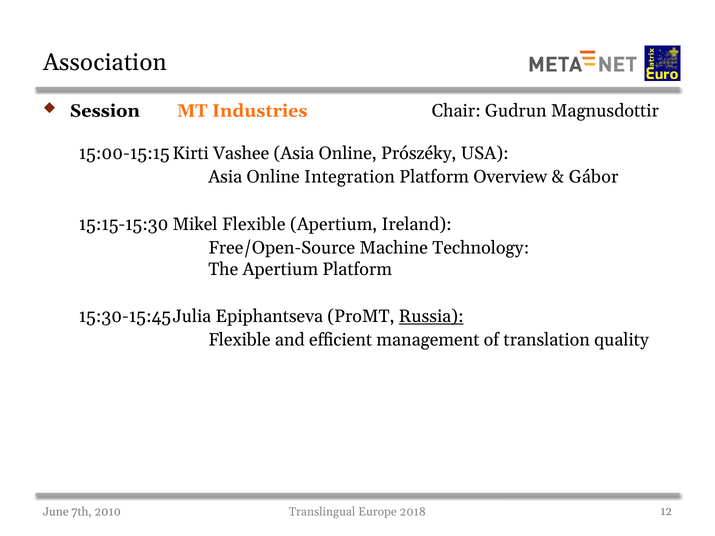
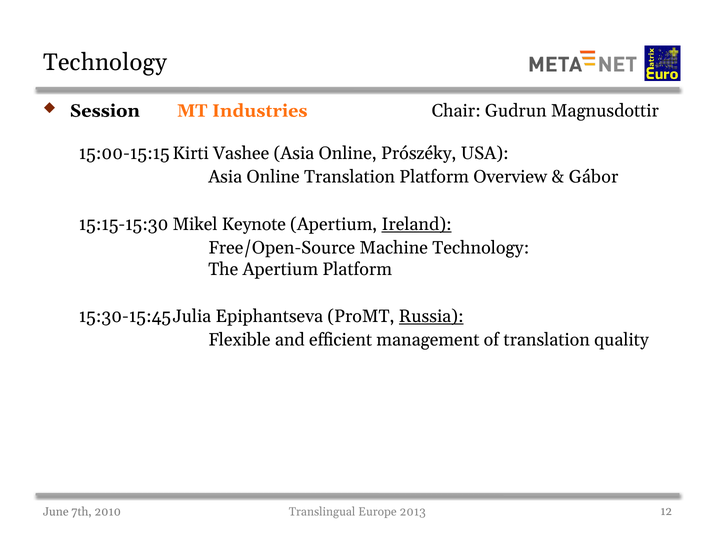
Association: Association -> Technology (105, 62)
Online Integration: Integration -> Translation (350, 177)
Flexible: Flexible -> Keynote (254, 224)
Ireland underline: none -> present (417, 224)
2018: 2018 -> 2013 (413, 512)
